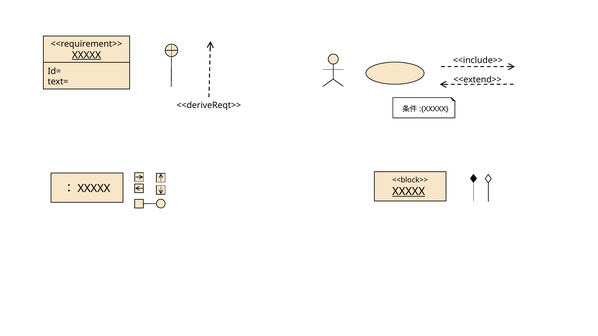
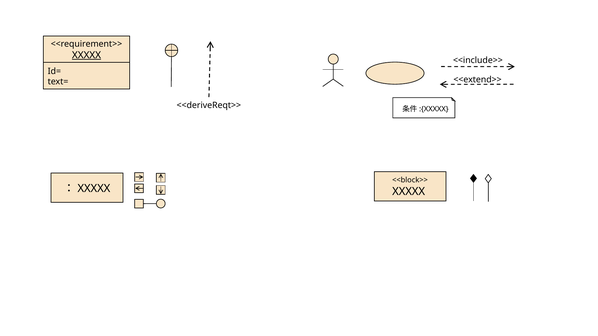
XXXXX underline: present -> none (409, 192)
